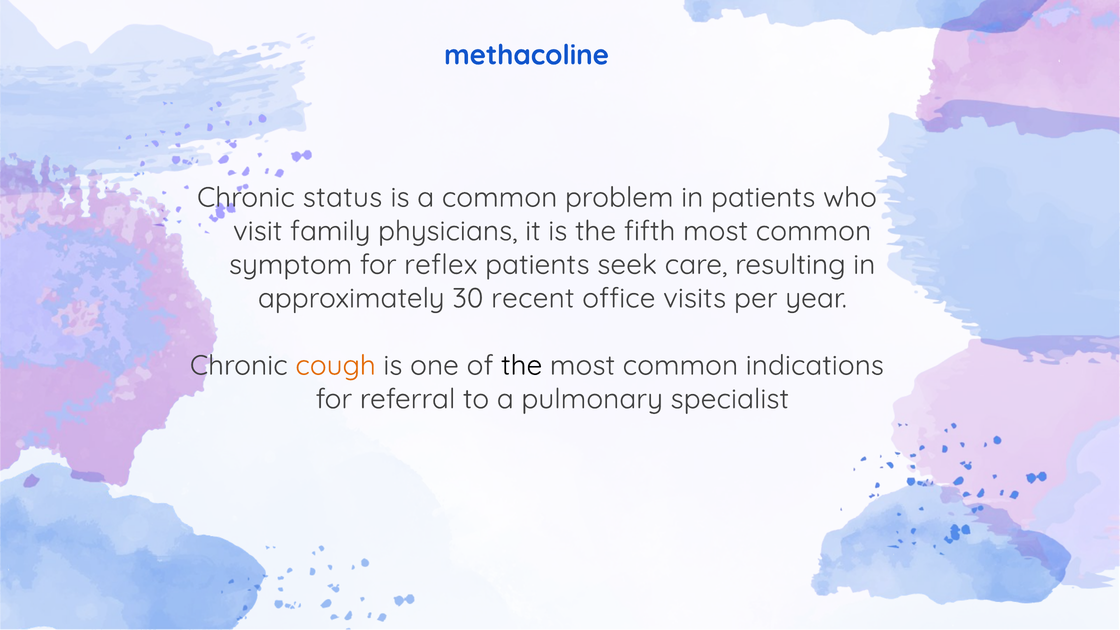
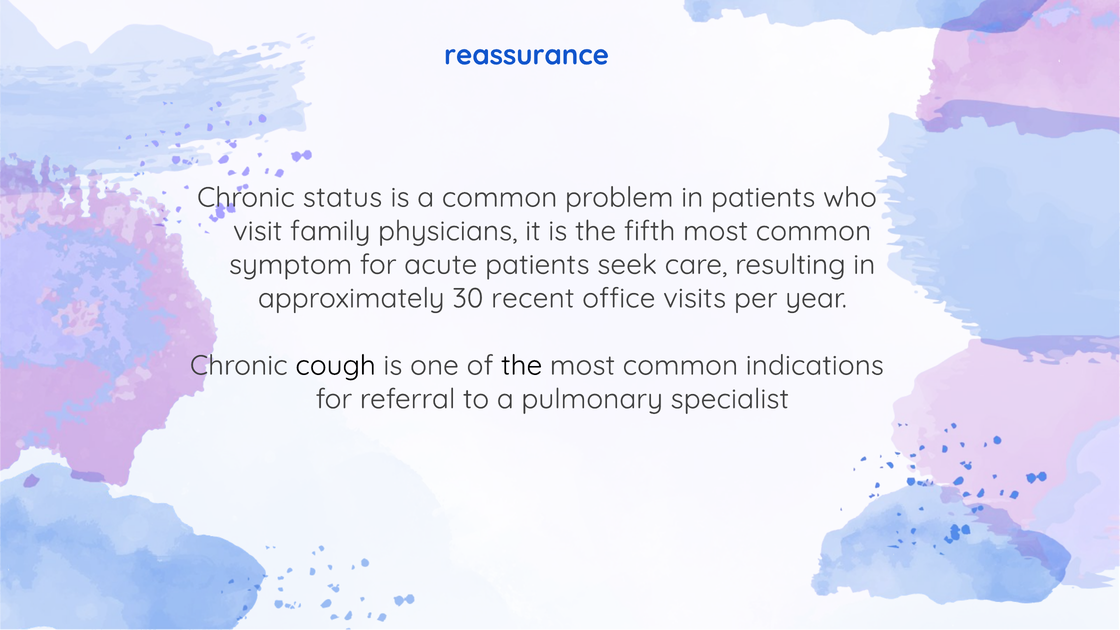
methacoline: methacoline -> reassurance (526, 55)
reflex: reflex -> acute (441, 265)
cough colour: orange -> black (336, 365)
